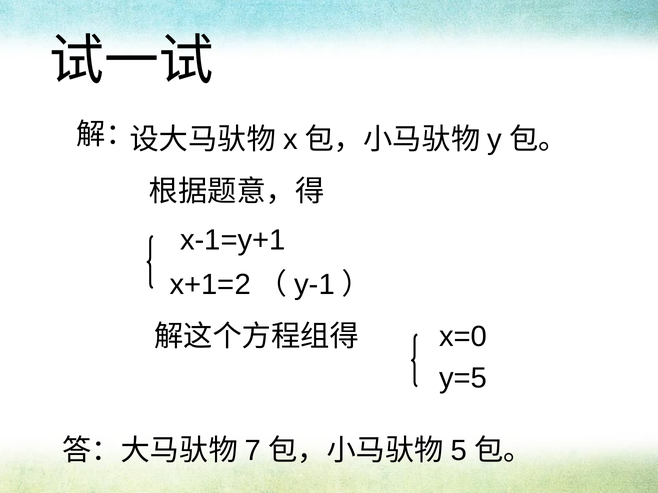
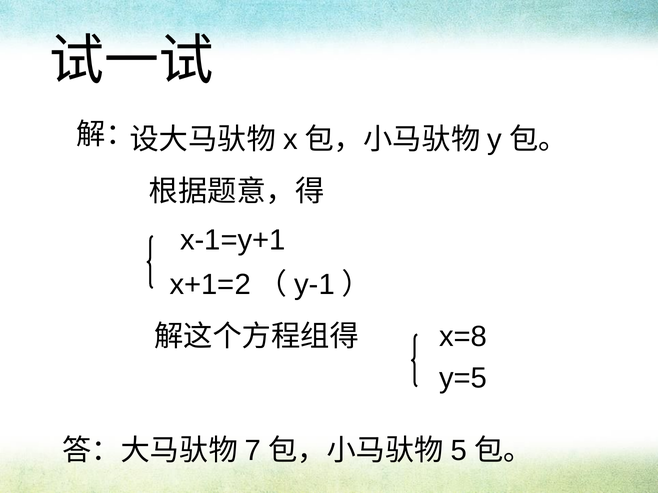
x=0: x=0 -> x=8 (463, 337)
